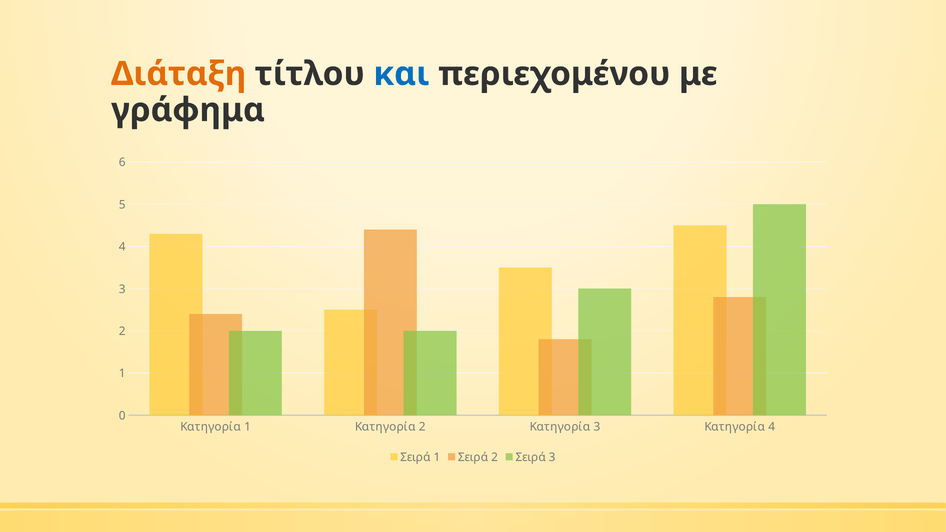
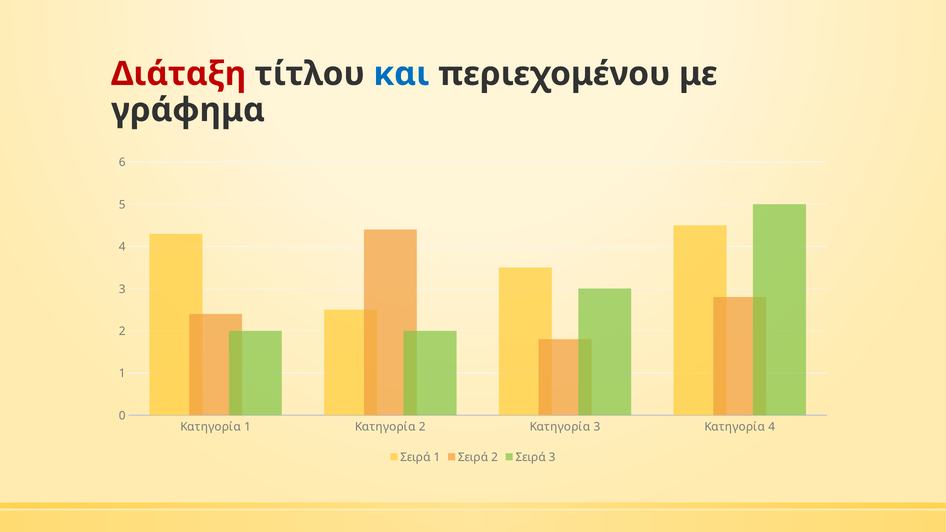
Διάταξη colour: orange -> red (179, 74)
